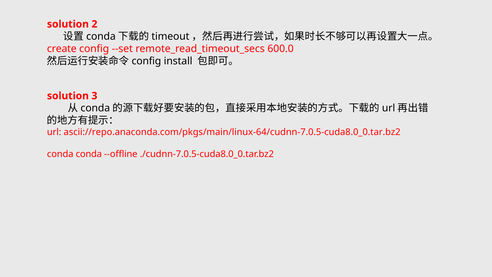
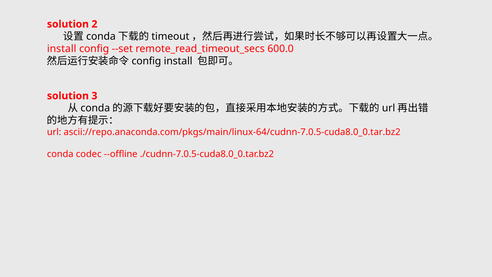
create: create -> install (62, 49)
conda conda: conda -> codec (89, 154)
